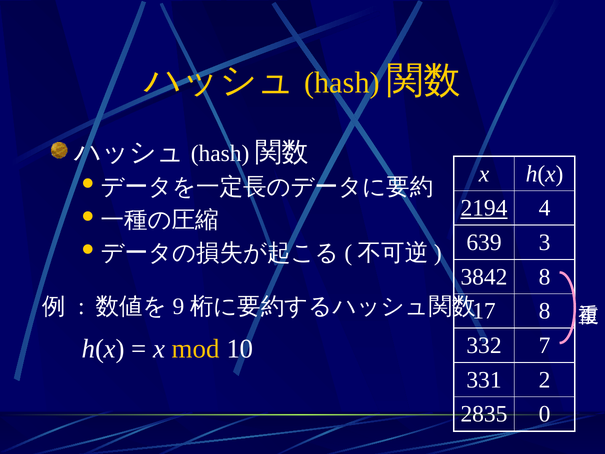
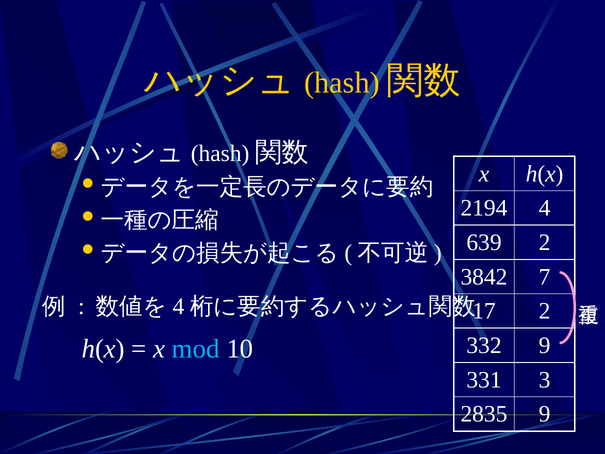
2194 underline: present -> none (484, 208)
639 3: 3 -> 2 (545, 242)
3842 8: 8 -> 7 (545, 277)
9: 9 -> 4 (178, 306)
17 8: 8 -> 2 (545, 311)
332 7: 7 -> 9 (545, 345)
mod colour: yellow -> light blue (196, 349)
2: 2 -> 3 (545, 380)
2835 0: 0 -> 9 (545, 414)
